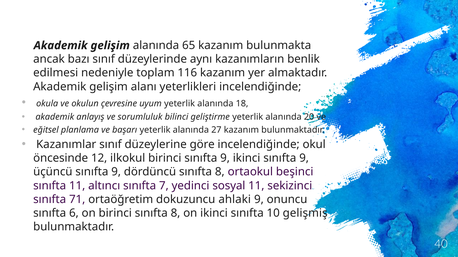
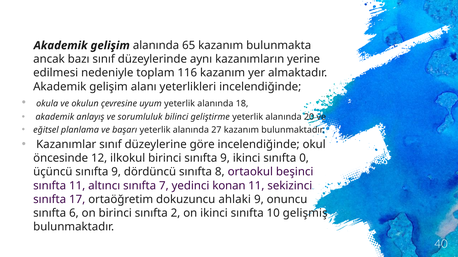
benlik: benlik -> yerine (304, 59)
ikinci sınıfta 9: 9 -> 0 (304, 159)
sosyal: sosyal -> konan (229, 186)
71: 71 -> 17 (77, 200)
birinci sınıfta 8: 8 -> 2 (176, 214)
